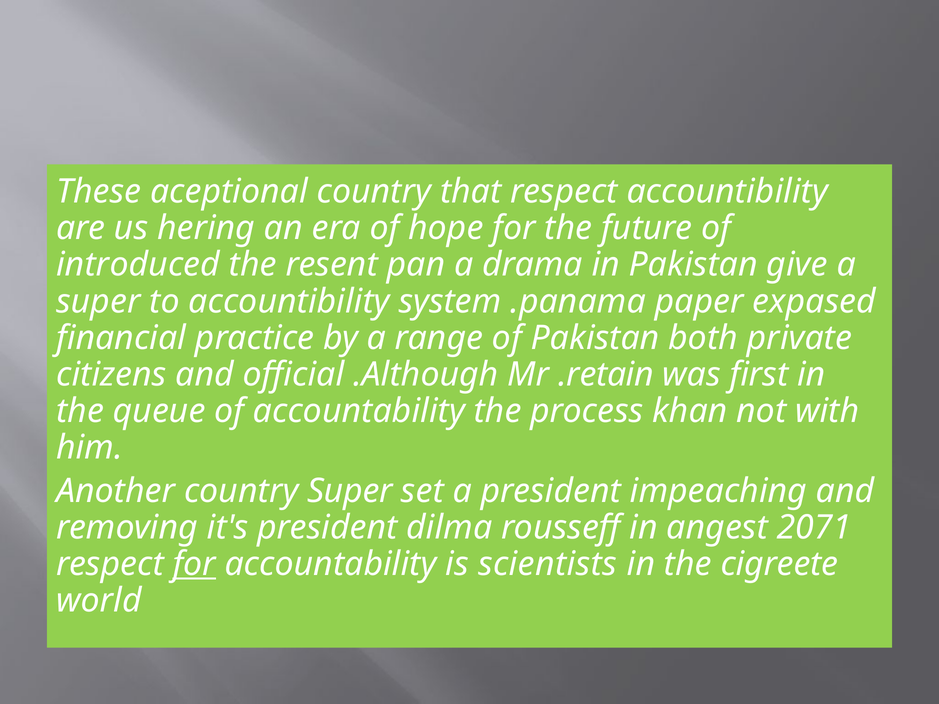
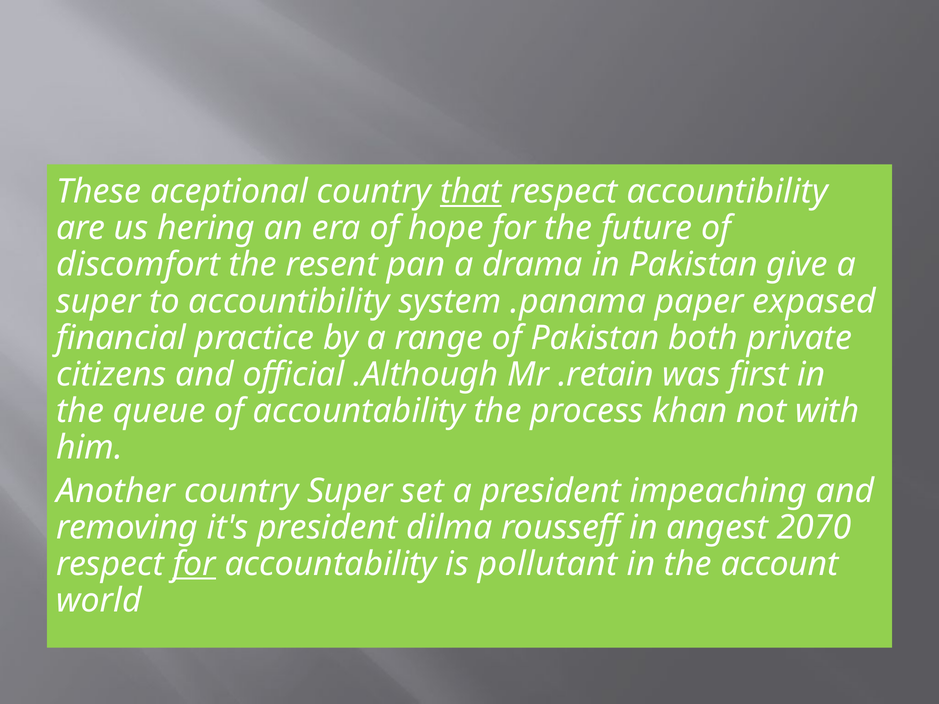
that underline: none -> present (471, 192)
introduced: introduced -> discomfort (138, 265)
2071: 2071 -> 2070 (814, 528)
scientists: scientists -> pollutant (548, 564)
cigreete: cigreete -> account (779, 564)
